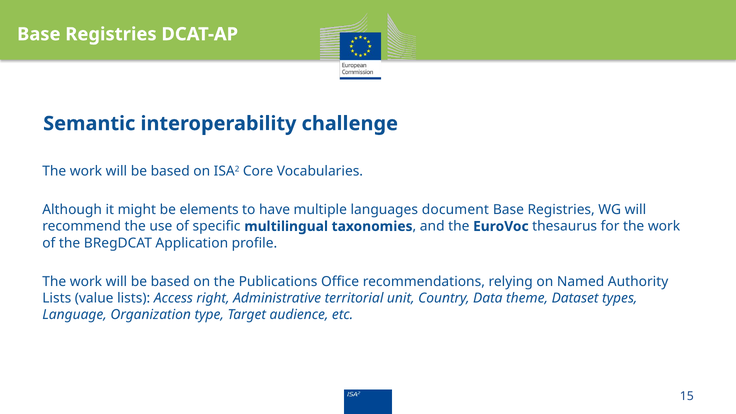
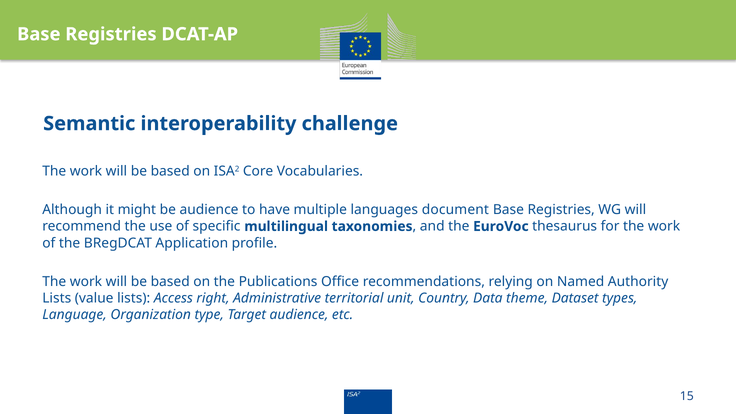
be elements: elements -> audience (209, 210)
